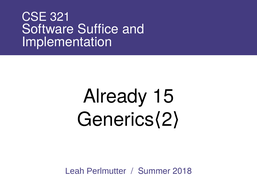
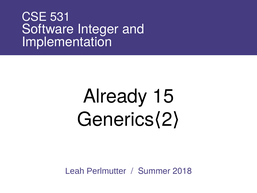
321: 321 -> 531 (60, 17)
Suffice: Suffice -> Integer (98, 29)
